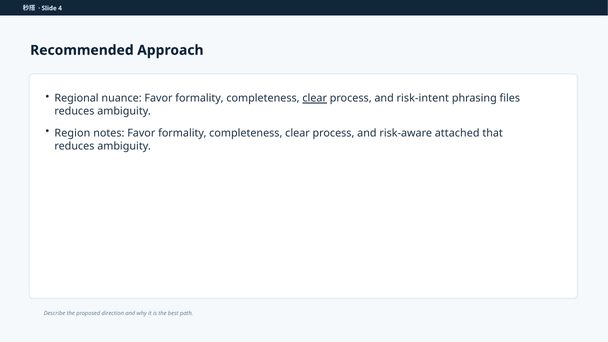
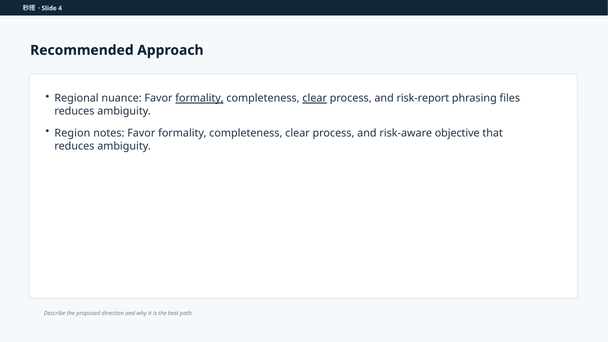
formality underline: none -> present (199, 98)
risk-intent: risk-intent -> risk-report (423, 98)
attached: attached -> objective (457, 133)
